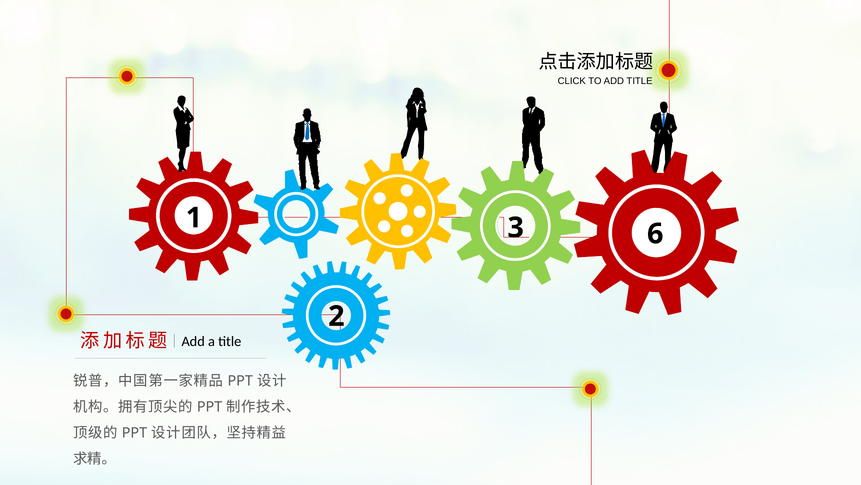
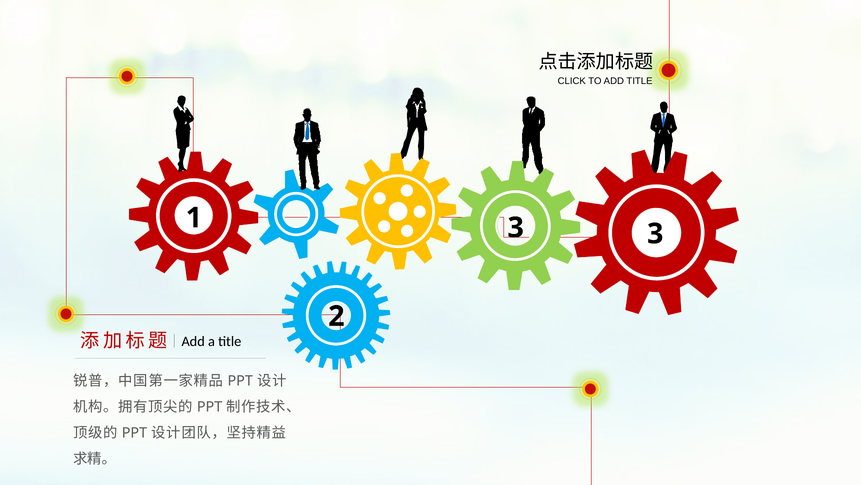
3 6: 6 -> 3 (655, 234)
